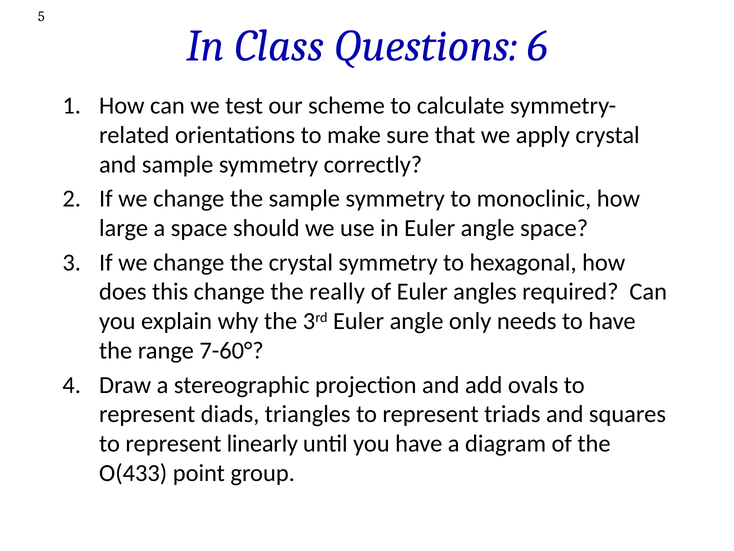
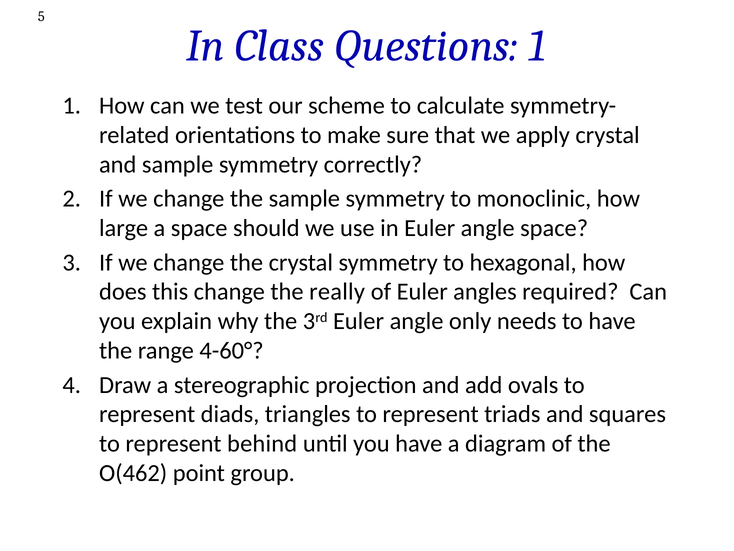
Questions 6: 6 -> 1 (537, 46)
7-60°: 7-60° -> 4-60° (232, 350)
linearly: linearly -> behind (262, 443)
O(433: O(433 -> O(462 (133, 473)
